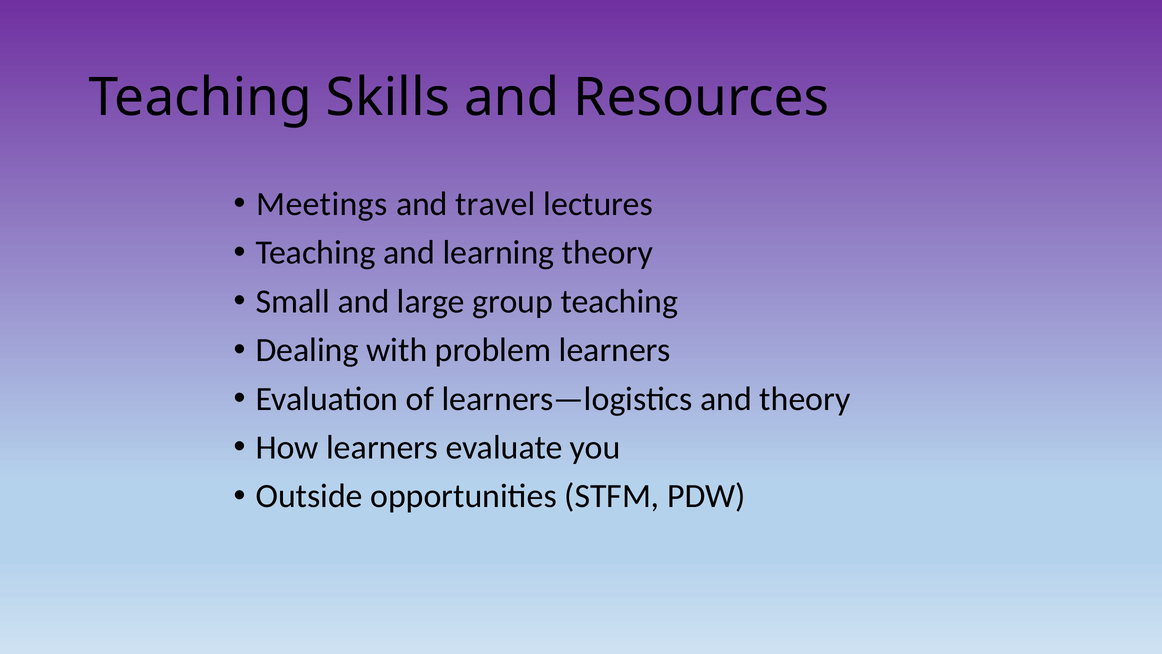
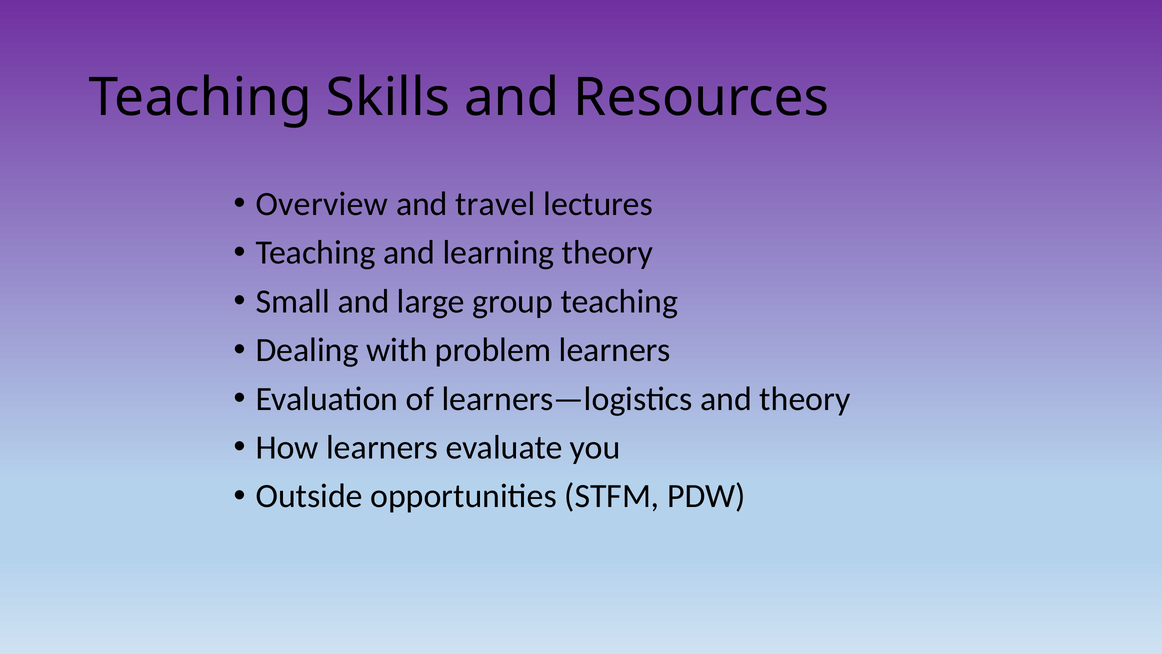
Meetings: Meetings -> Overview (322, 204)
